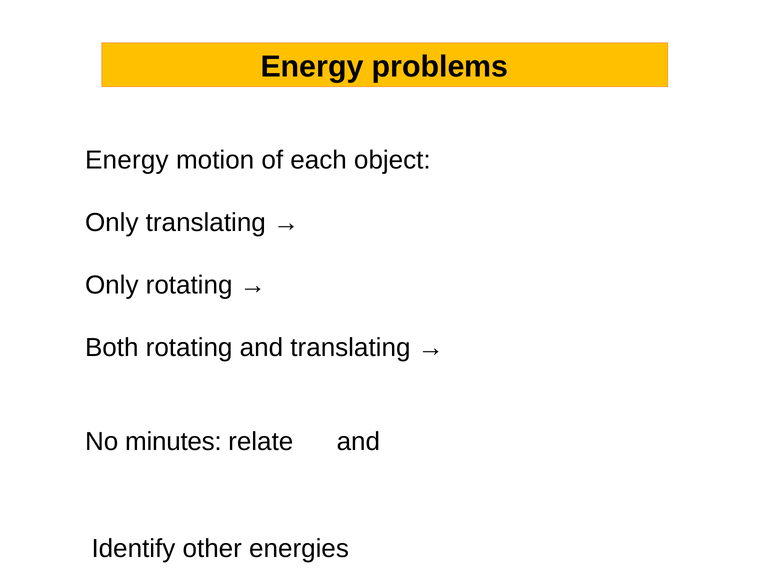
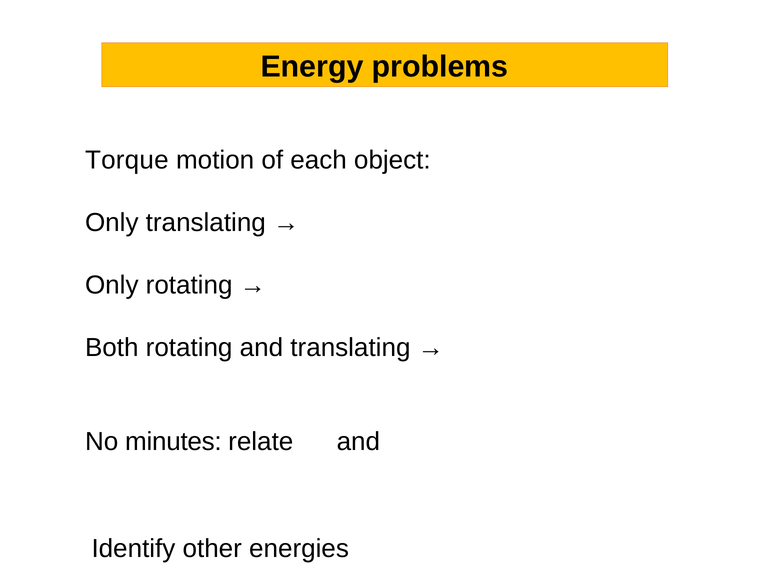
Energy: Energy -> Torque (127, 160)
